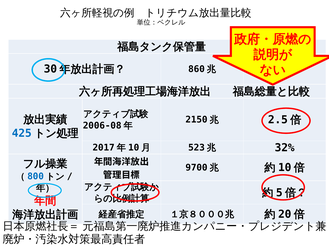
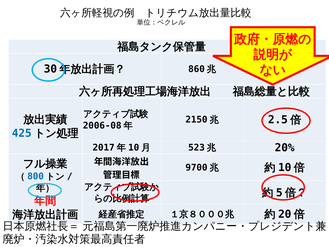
32%: 32% -> 20% (285, 148)
